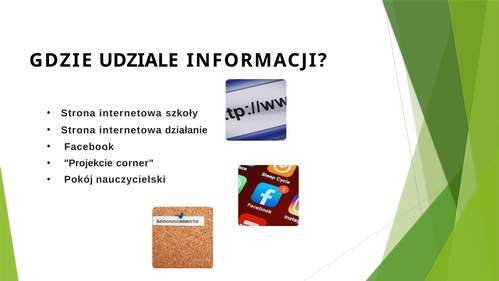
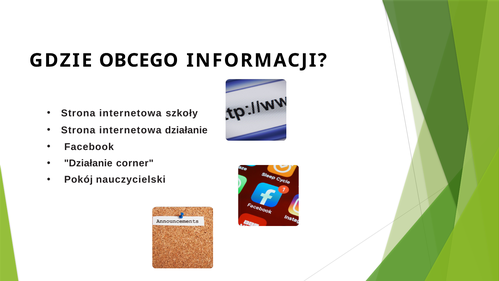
UDZIALE: UDZIALE -> OBCEGO (139, 60)
Projekcie: Projekcie -> Działanie (88, 163)
